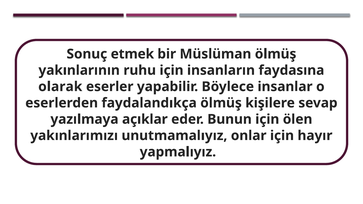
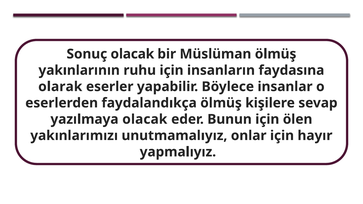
Sonuç etmek: etmek -> olacak (132, 54)
yazılmaya açıklar: açıklar -> olacak (145, 119)
